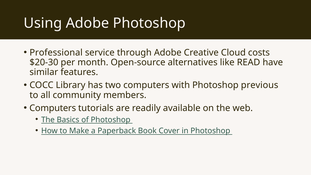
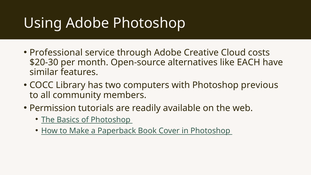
READ: READ -> EACH (249, 62)
Computers: Computers -> Permission (53, 108)
